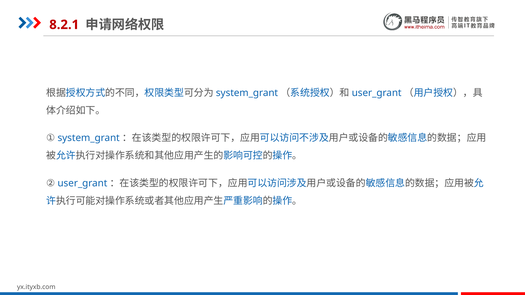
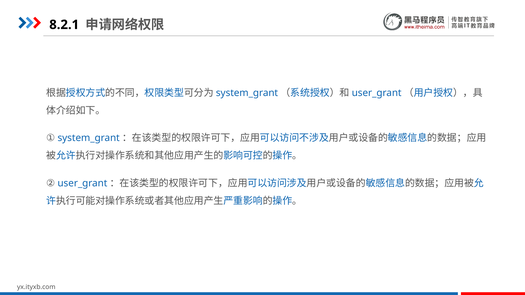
8.2.1 colour: red -> black (64, 25)
